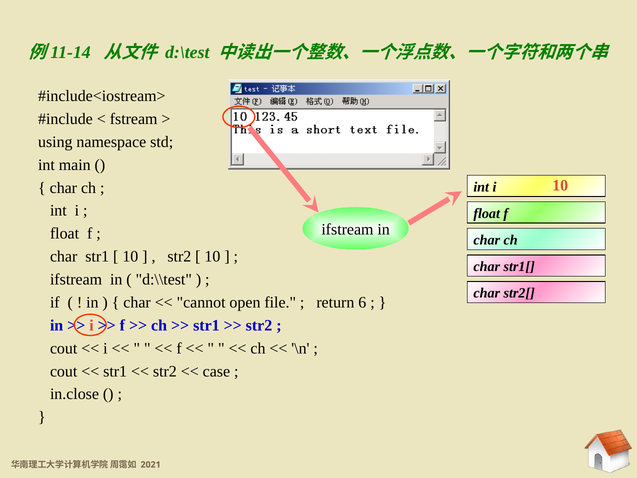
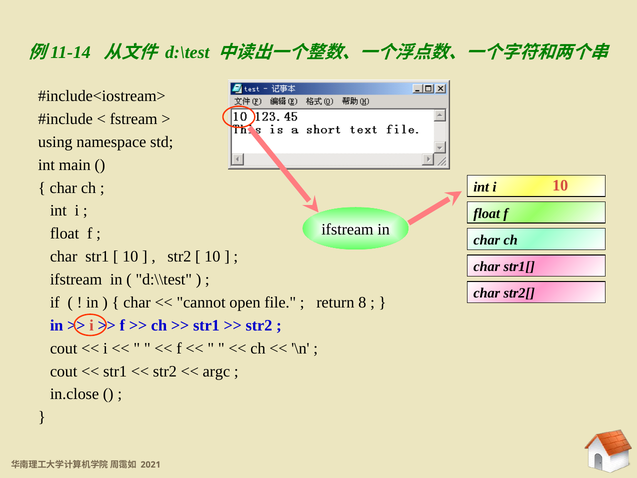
6: 6 -> 8 (362, 302)
case: case -> argc (216, 371)
